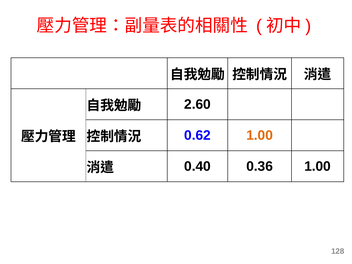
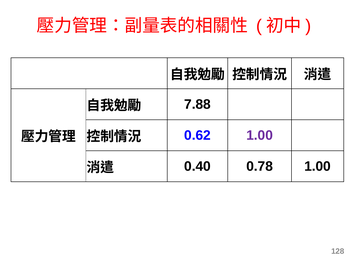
2.60: 2.60 -> 7.88 (197, 104)
1.00 colour: orange -> purple (260, 135)
0.36: 0.36 -> 0.78 (260, 166)
